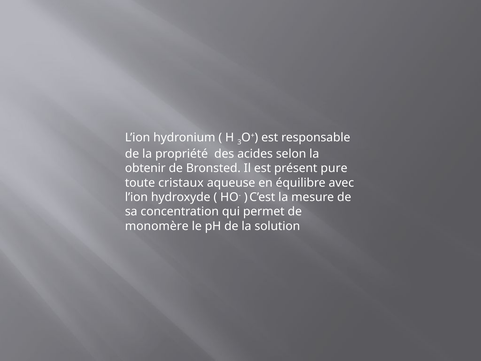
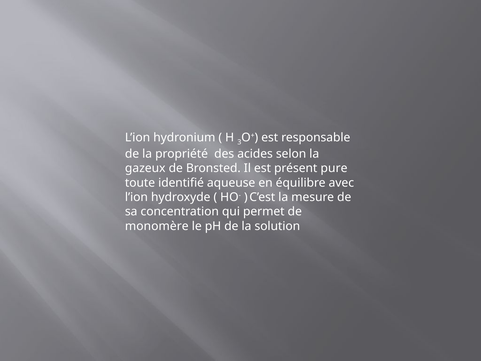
obtenir: obtenir -> gazeux (145, 168)
cristaux: cristaux -> identifié (181, 183)
